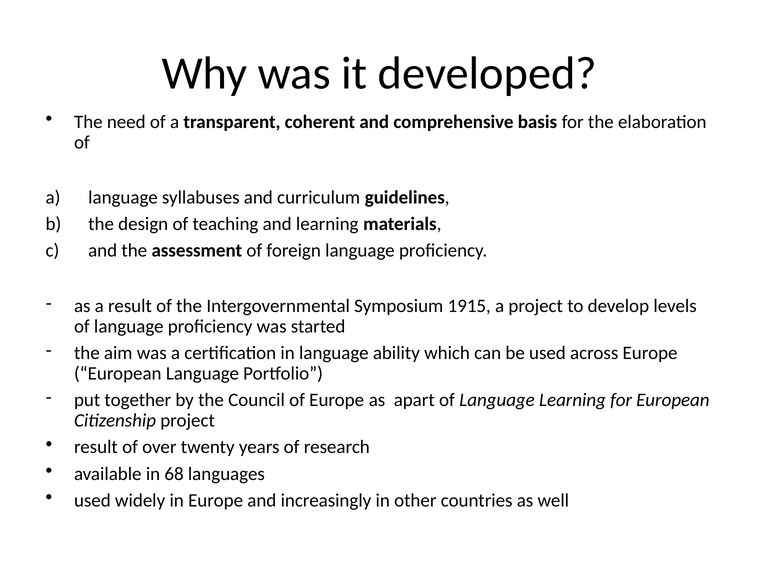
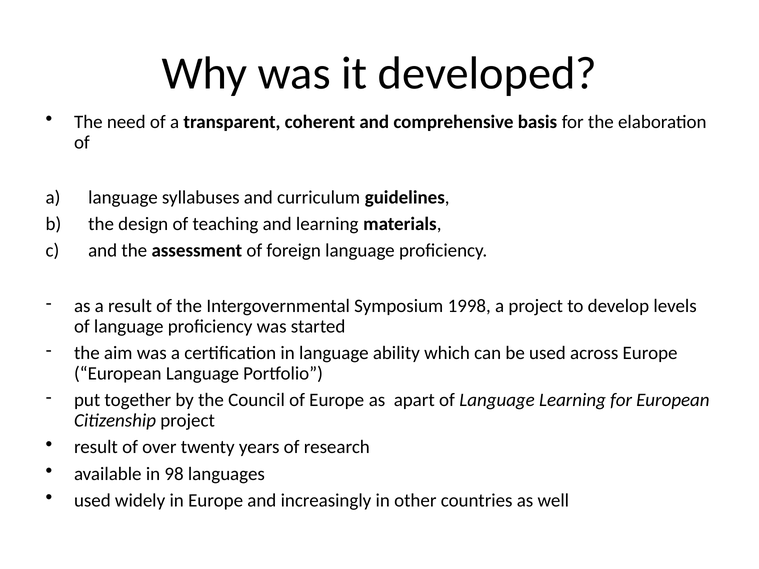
1915: 1915 -> 1998 (469, 306)
68: 68 -> 98 (174, 474)
